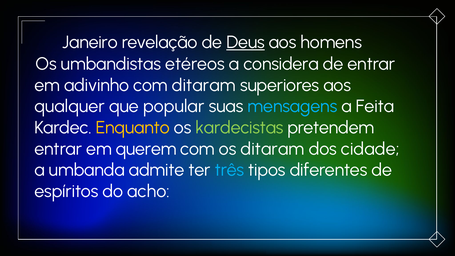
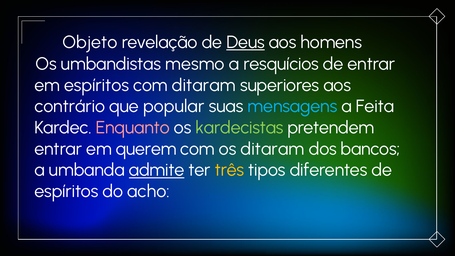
Janeiro: Janeiro -> Objeto (90, 42)
etéreos: etéreos -> mesmo (195, 64)
considera: considera -> resquícios (281, 64)
em adivinho: adivinho -> espíritos (97, 85)
qualquer: qualquer -> contrário (70, 106)
Enquanto colour: yellow -> pink (133, 128)
cidade: cidade -> bancos (370, 149)
admite underline: none -> present (157, 170)
três colour: light blue -> yellow (229, 170)
